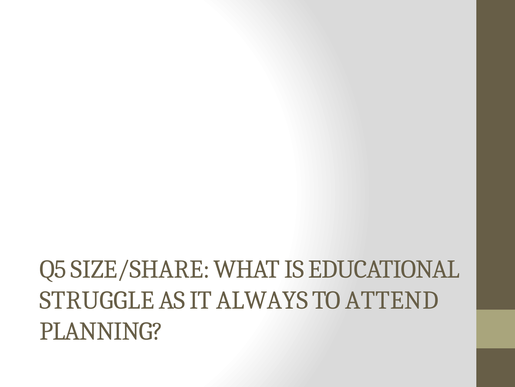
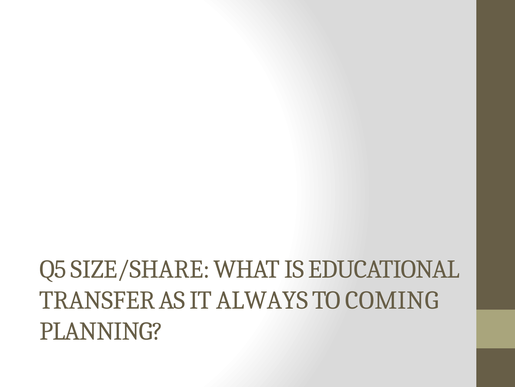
STRUGGLE: STRUGGLE -> TRANSFER (97, 300)
ATTEND: ATTEND -> COMING (392, 300)
